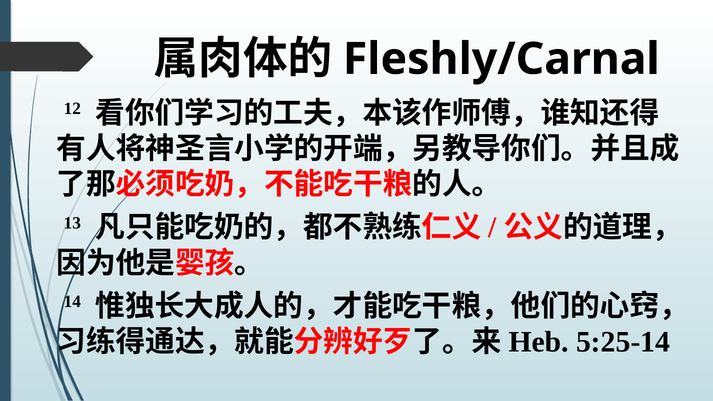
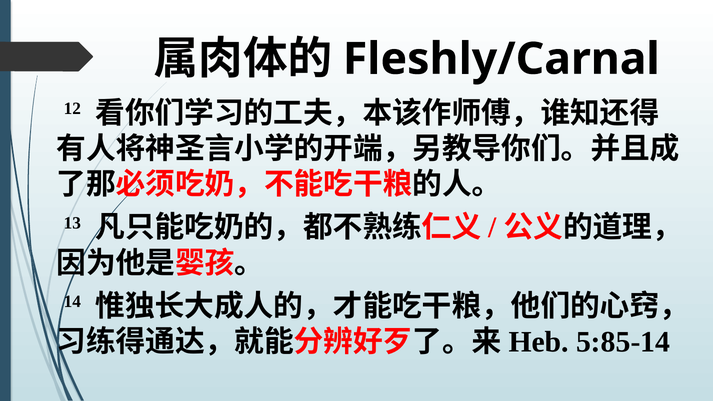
5:25-14: 5:25-14 -> 5:85-14 (623, 342)
